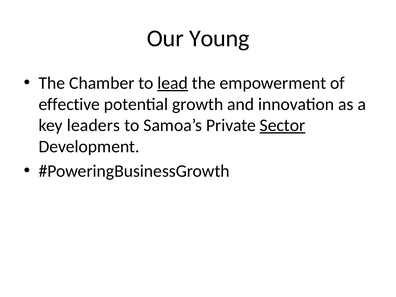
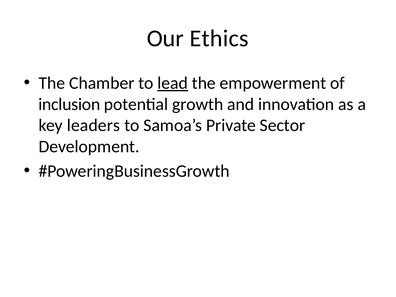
Young: Young -> Ethics (219, 38)
effective: effective -> inclusion (69, 104)
Sector underline: present -> none (282, 125)
